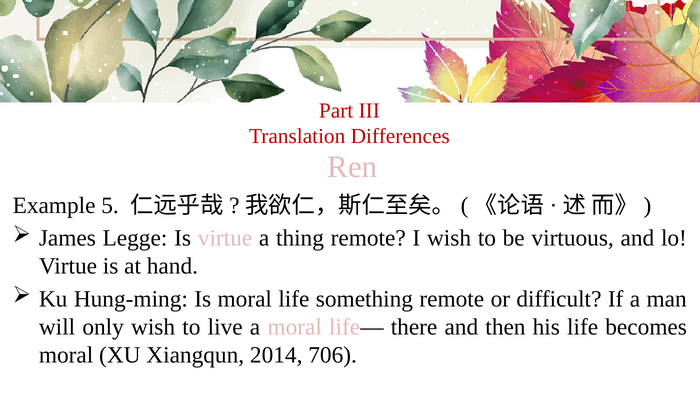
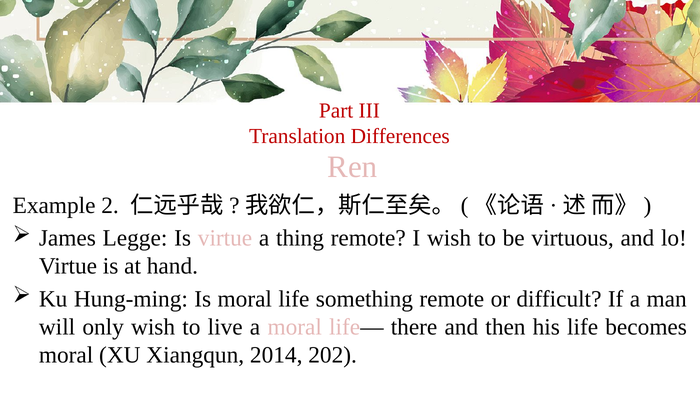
5: 5 -> 2 (110, 205)
706: 706 -> 202 (333, 355)
